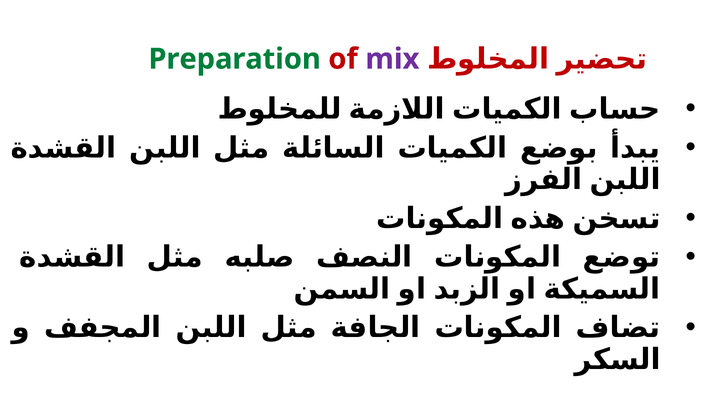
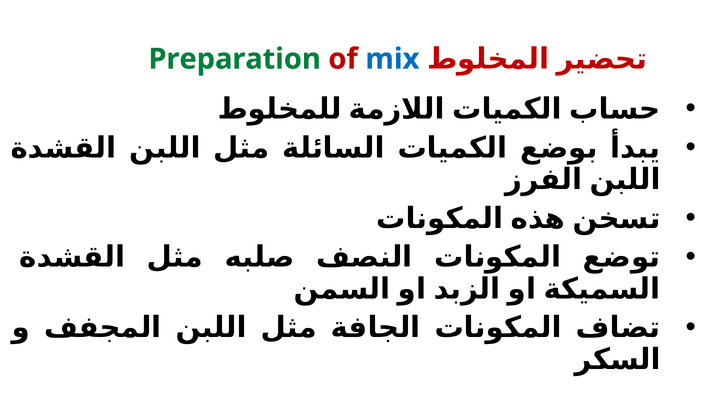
mix colour: purple -> blue (392, 59)
